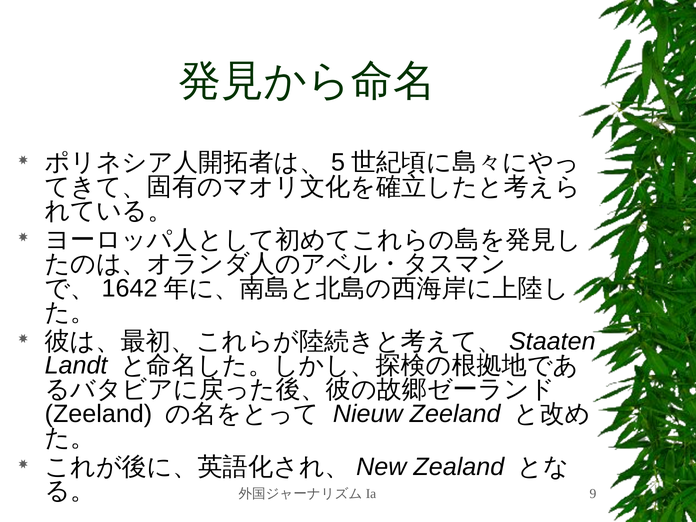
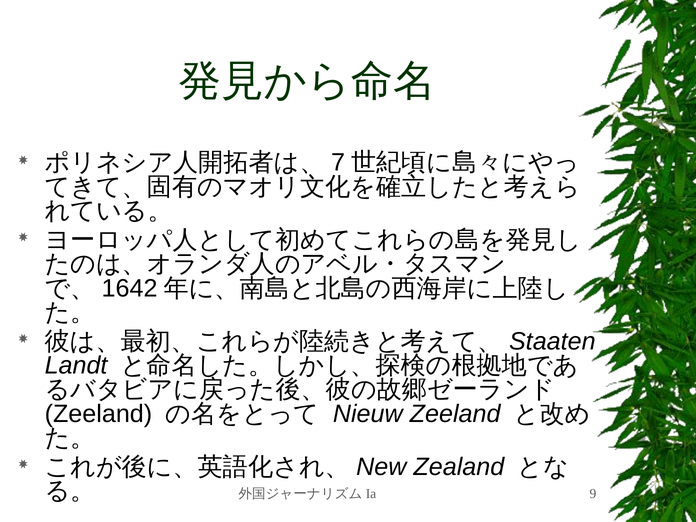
5: 5 -> 7 (338, 163)
